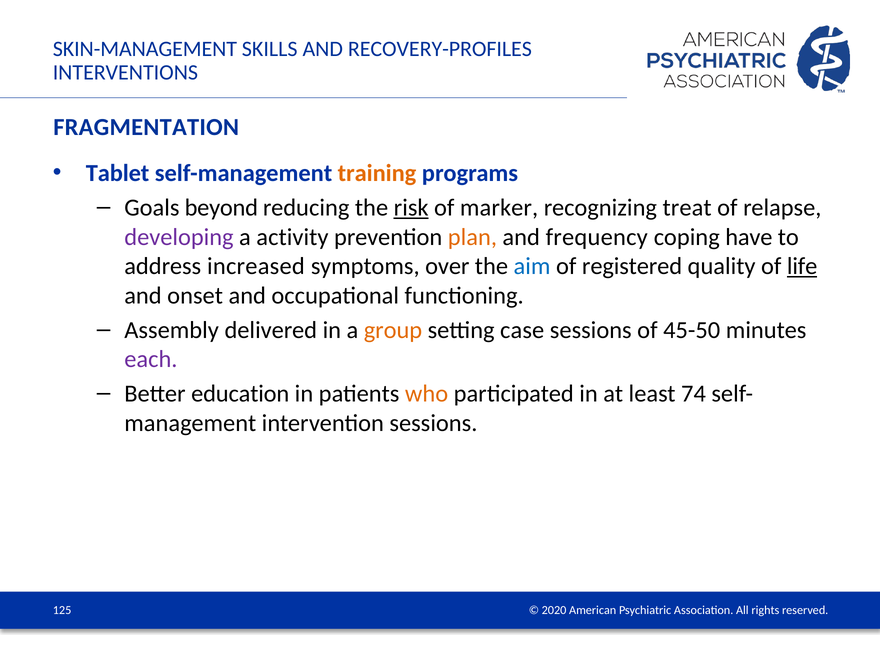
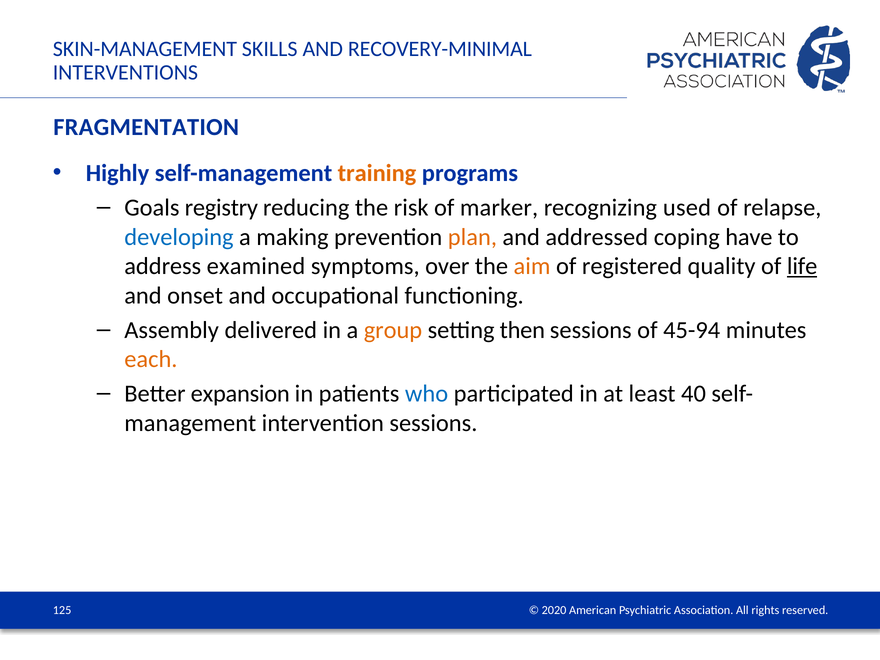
RECOVERY-PROFILES: RECOVERY-PROFILES -> RECOVERY-MINIMAL (440, 49)
Tablet: Tablet -> Highly (118, 173)
beyond: beyond -> registry (221, 208)
risk underline: present -> none (411, 208)
treat: treat -> used (687, 208)
developing colour: purple -> blue (179, 237)
activity: activity -> making (292, 237)
frequency: frequency -> addressed (597, 237)
increased: increased -> examined (256, 266)
aim colour: blue -> orange (532, 266)
case: case -> then (522, 330)
45-50: 45-50 -> 45-94 (692, 330)
each colour: purple -> orange (151, 359)
education: education -> expansion (240, 394)
who colour: orange -> blue (427, 394)
74: 74 -> 40 (693, 394)
